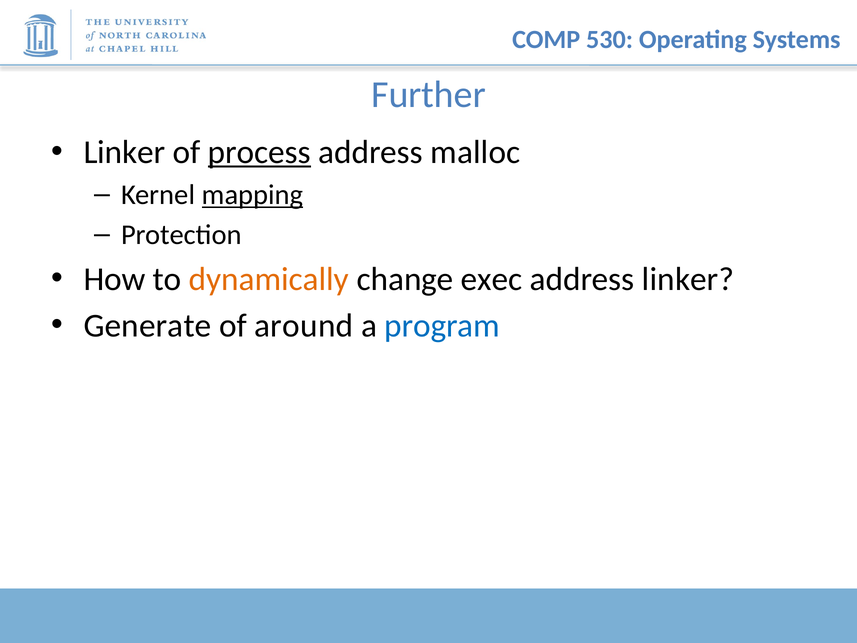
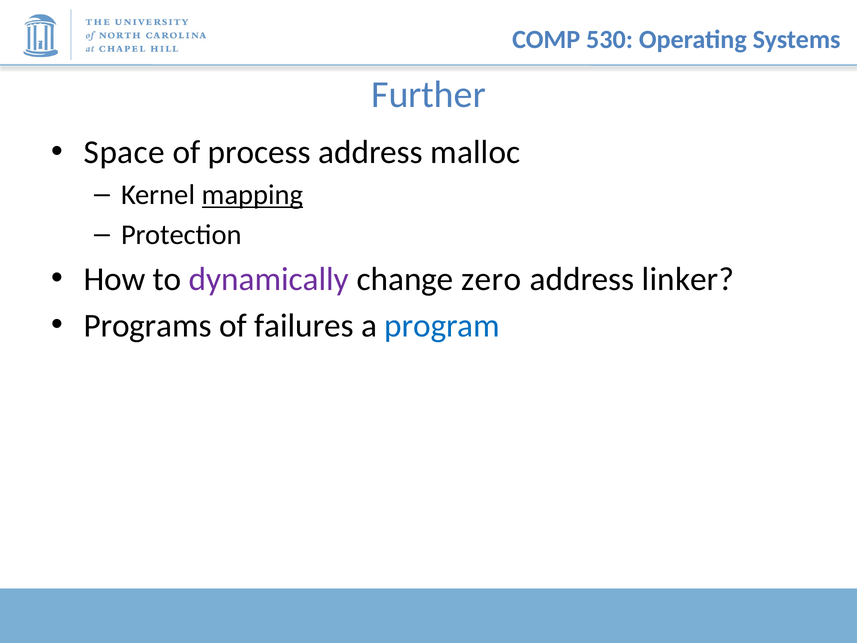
Linker: Linker -> Space (124, 152)
process underline: present -> none (259, 152)
dynamically colour: orange -> purple (269, 279)
exec: exec -> zero (491, 279)
Generate: Generate -> Programs (148, 326)
around: around -> failures (304, 326)
